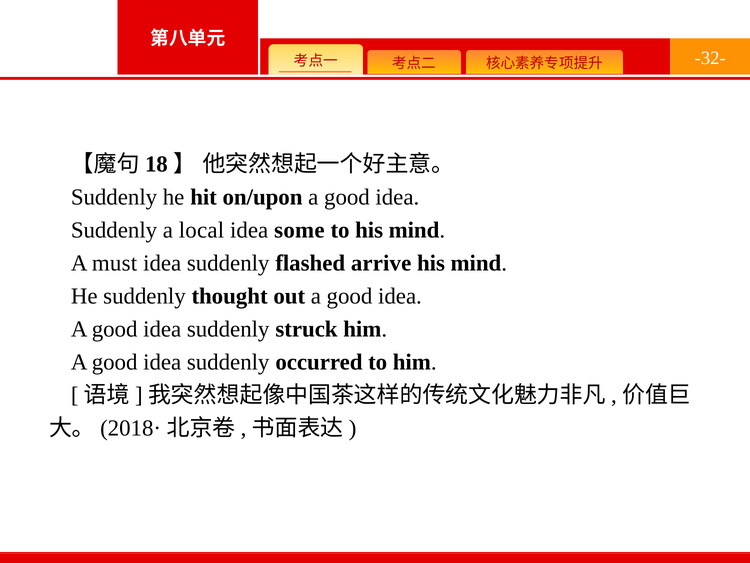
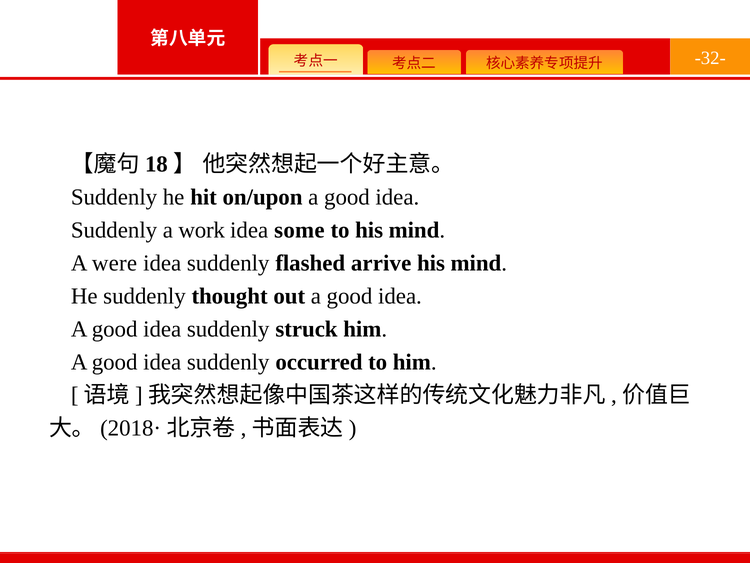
local: local -> work (202, 230)
must: must -> were (115, 263)
